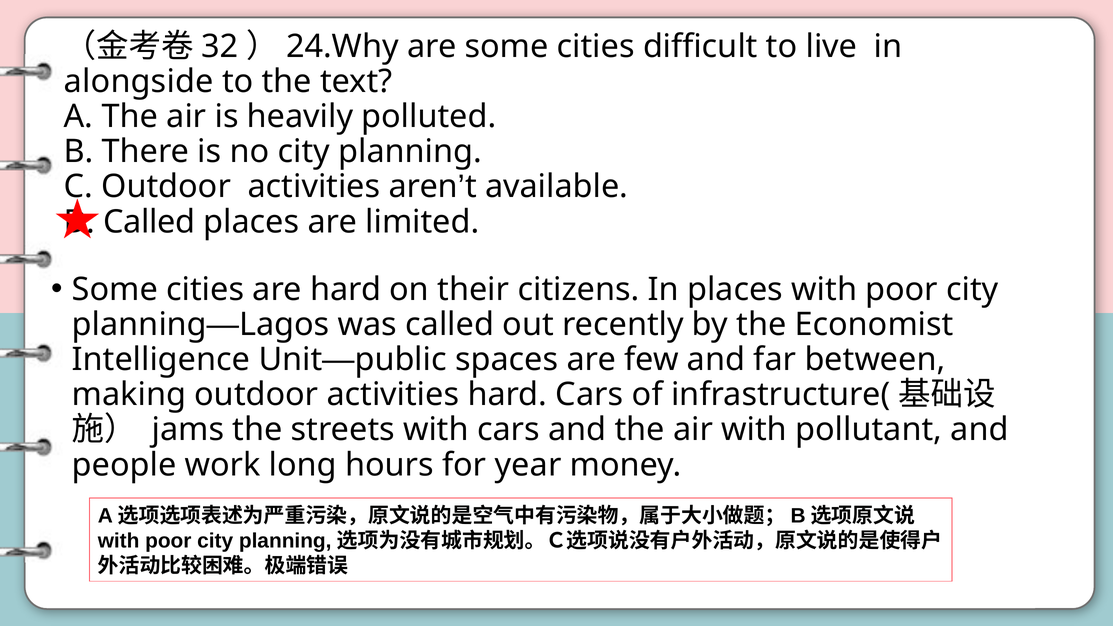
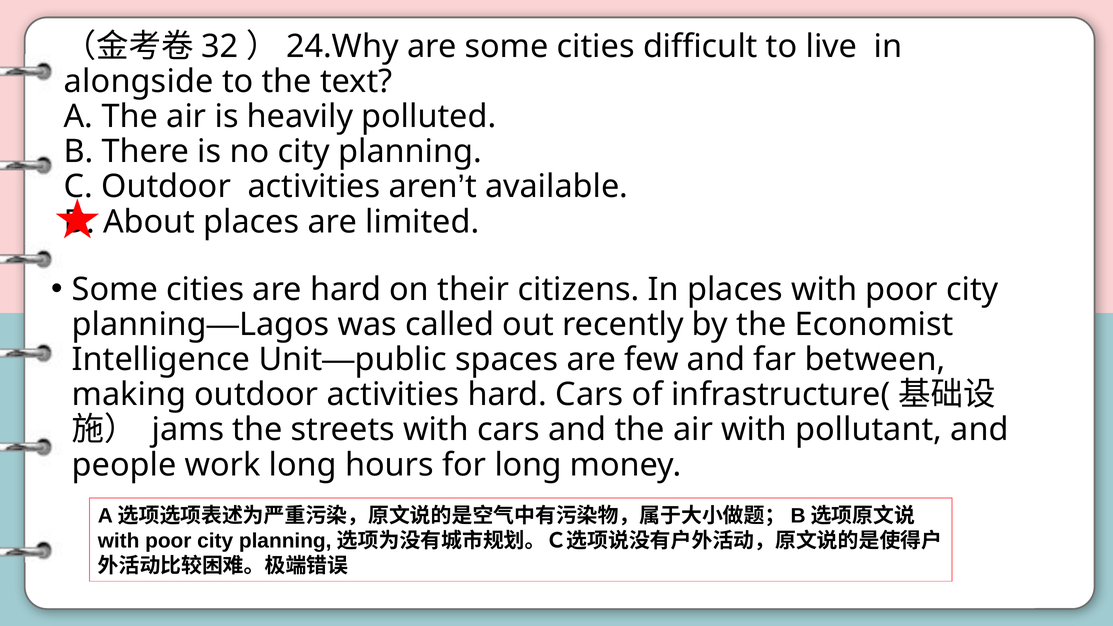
Called: Called -> About (149, 222)
for year: year -> long (528, 465)
